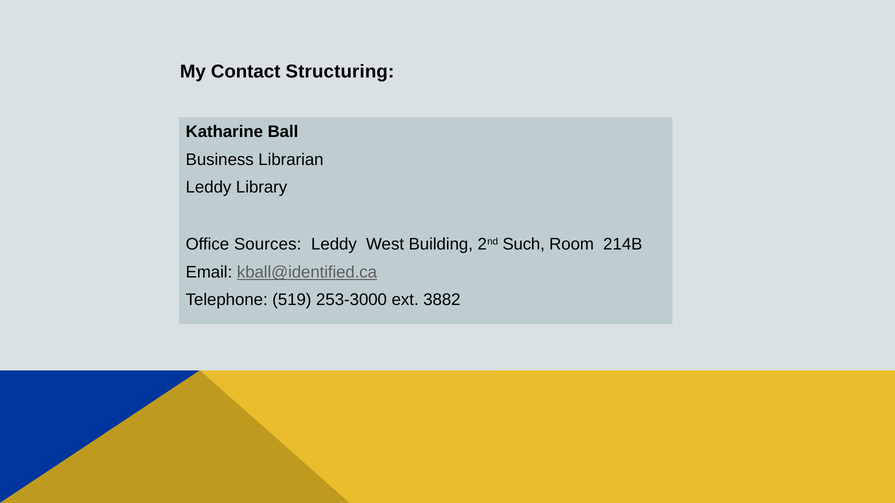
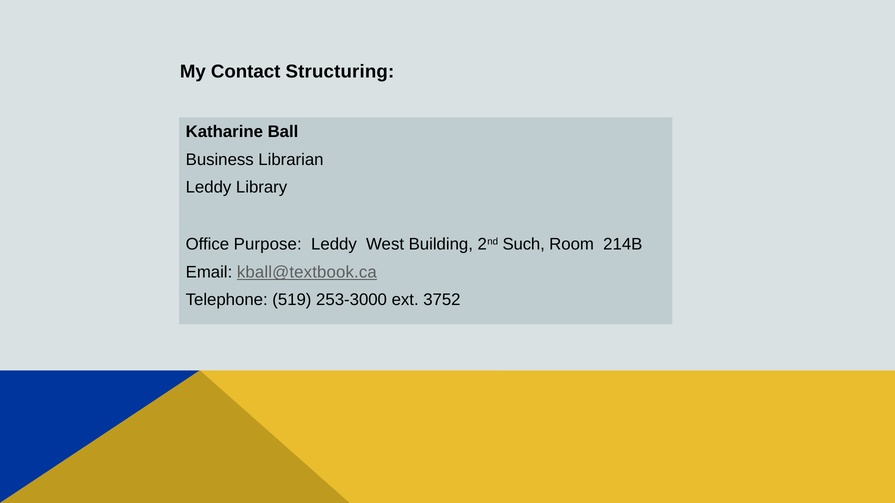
Sources: Sources -> Purpose (268, 245)
kball@identified.ca: kball@identified.ca -> kball@textbook.ca (307, 272)
3882: 3882 -> 3752 (442, 300)
